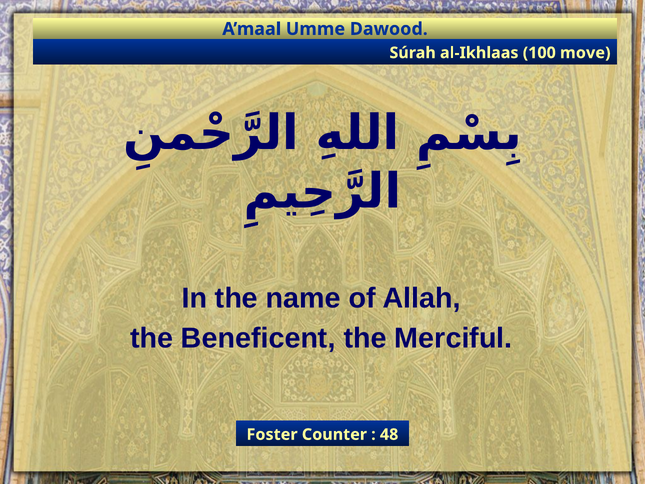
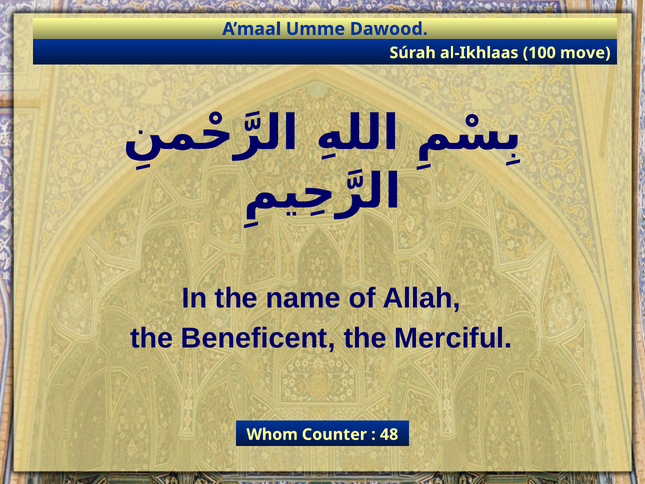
Foster: Foster -> Whom (272, 434)
